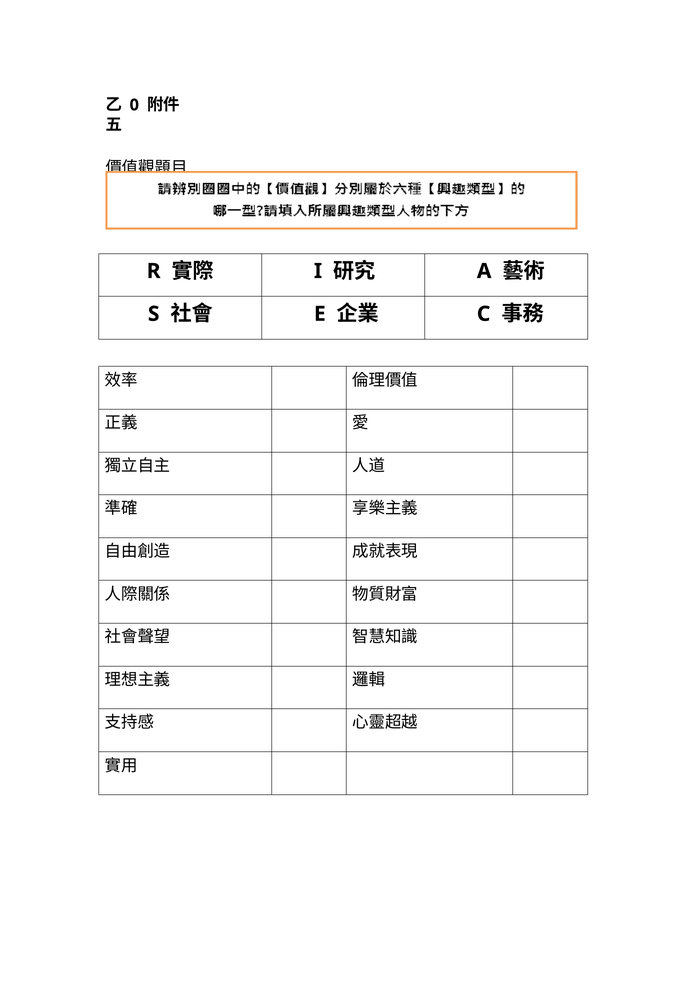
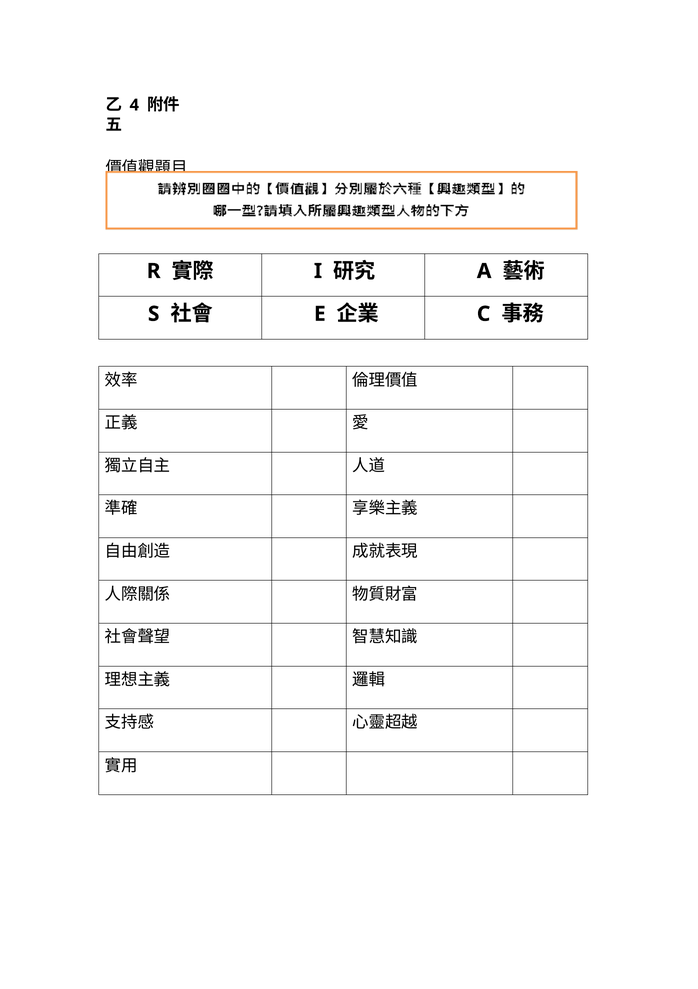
0: 0 -> 4 (134, 105)
